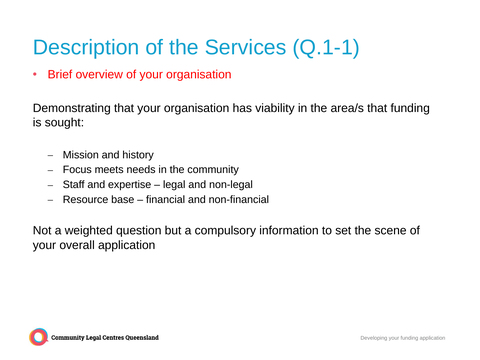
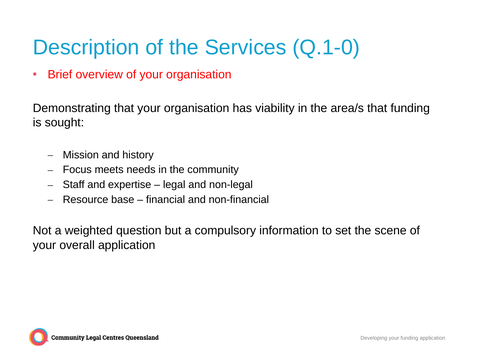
Q.1-1: Q.1-1 -> Q.1-0 (326, 47)
